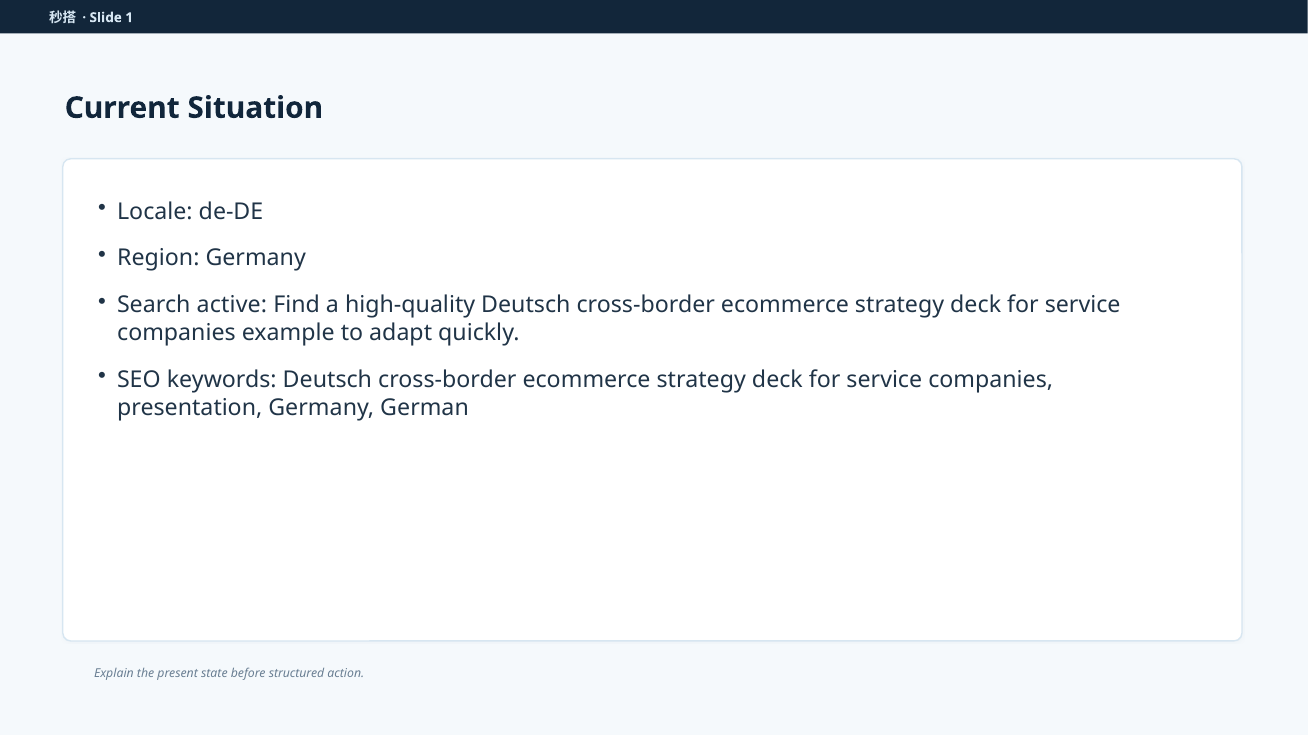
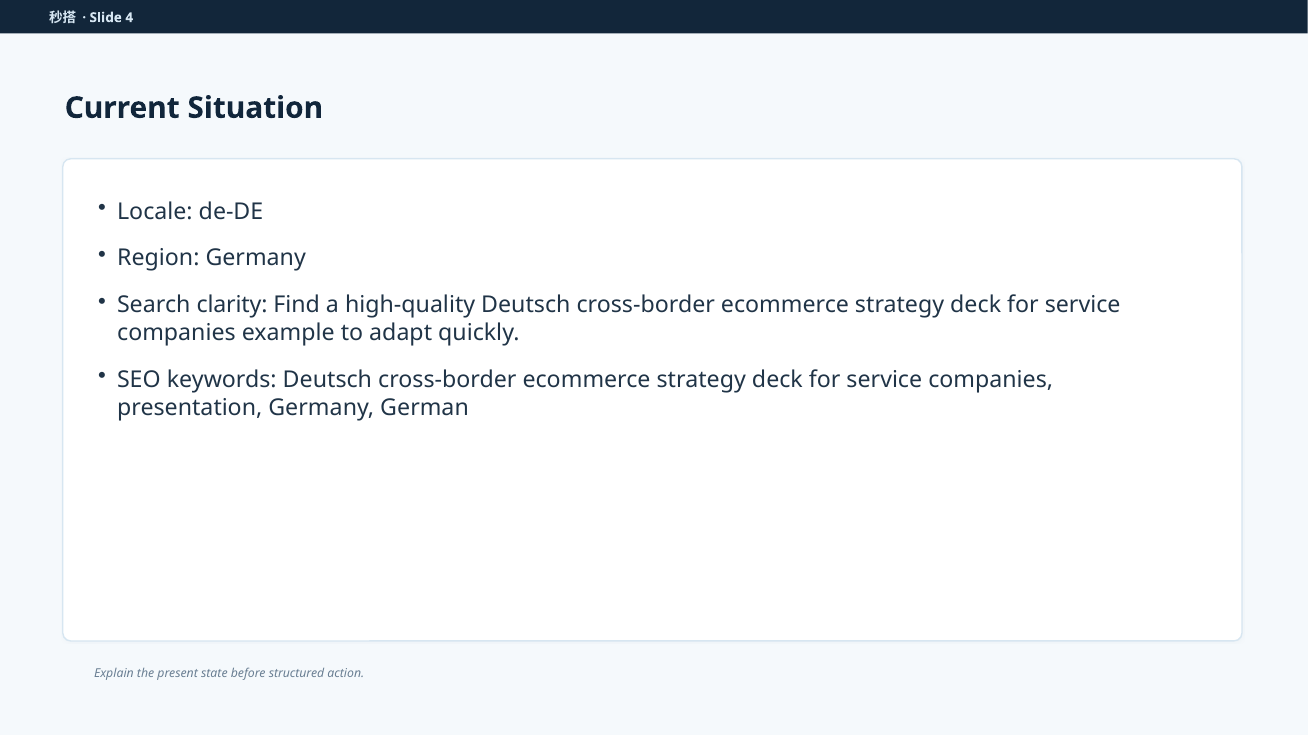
1: 1 -> 4 (129, 18)
active: active -> clarity (232, 305)
